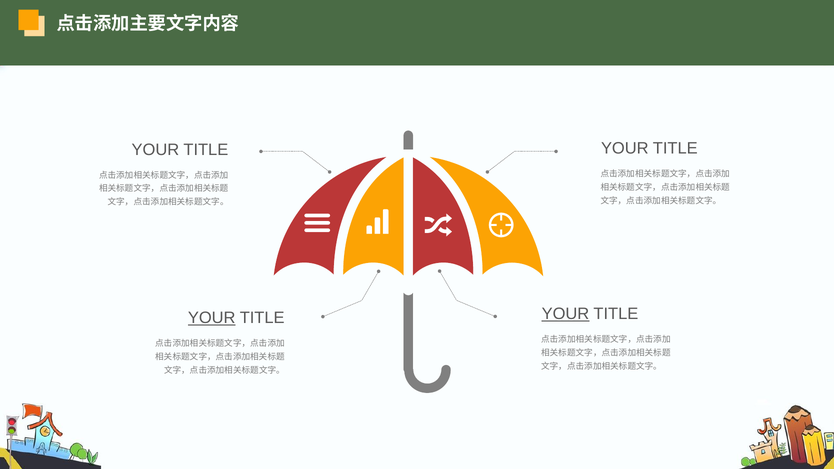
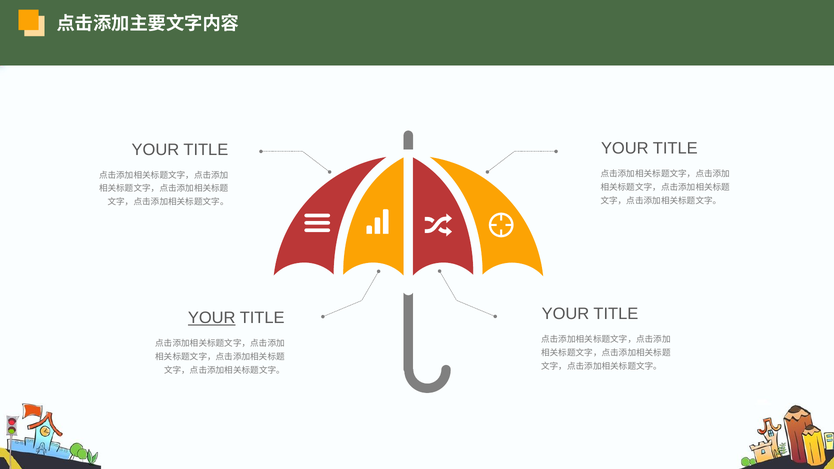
YOUR underline: present -> none (565, 314)
